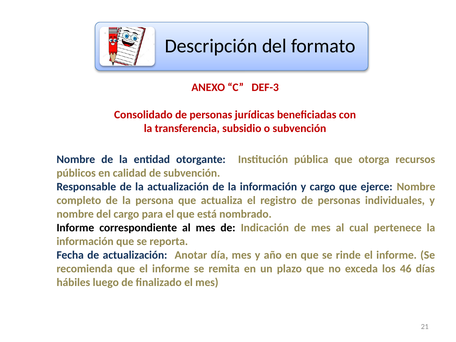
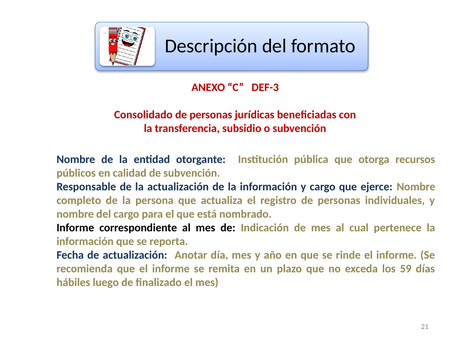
46: 46 -> 59 (406, 269)
